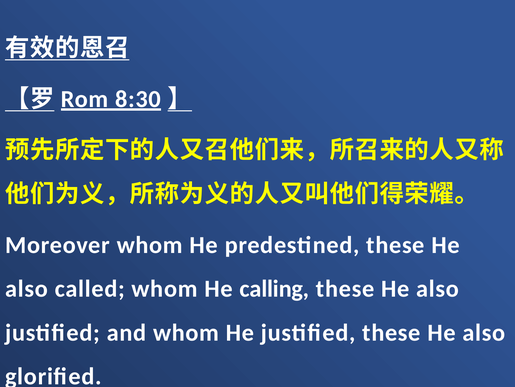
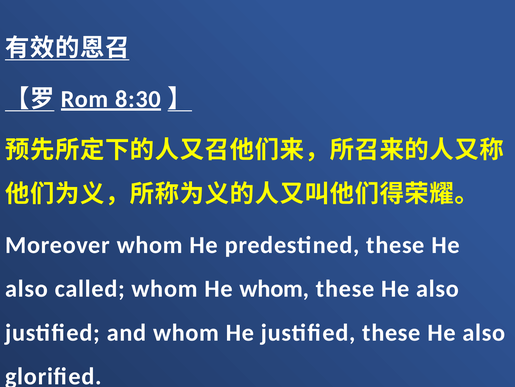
He calling: calling -> whom (274, 288)
